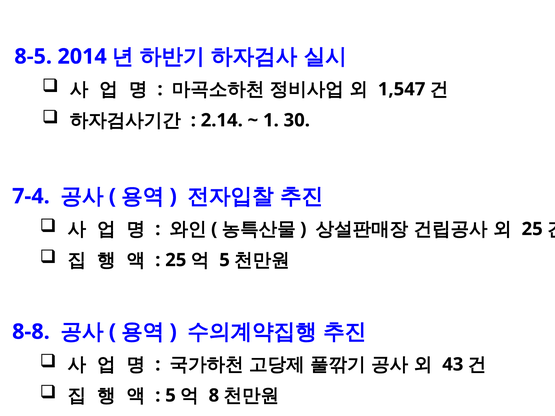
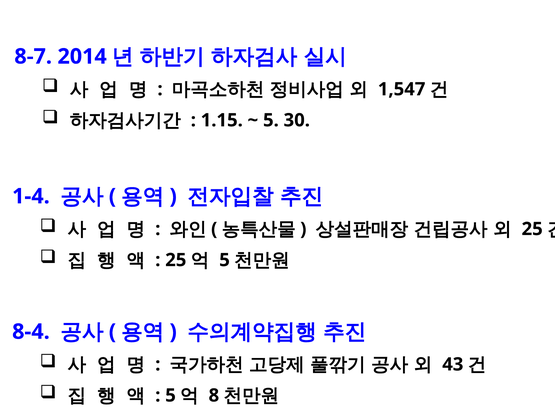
8-5: 8-5 -> 8-7 (33, 57)
2.14: 2.14 -> 1.15 (222, 120)
1: 1 -> 5 (271, 120)
7-4: 7-4 -> 1-4 (31, 196)
8-8: 8-8 -> 8-4 (31, 332)
